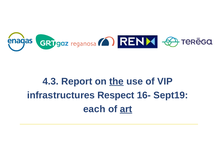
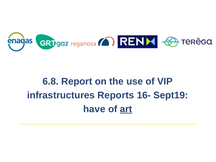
4.3: 4.3 -> 6.8 (51, 81)
the underline: present -> none (116, 81)
Respect: Respect -> Reports (116, 95)
each: each -> have (94, 109)
